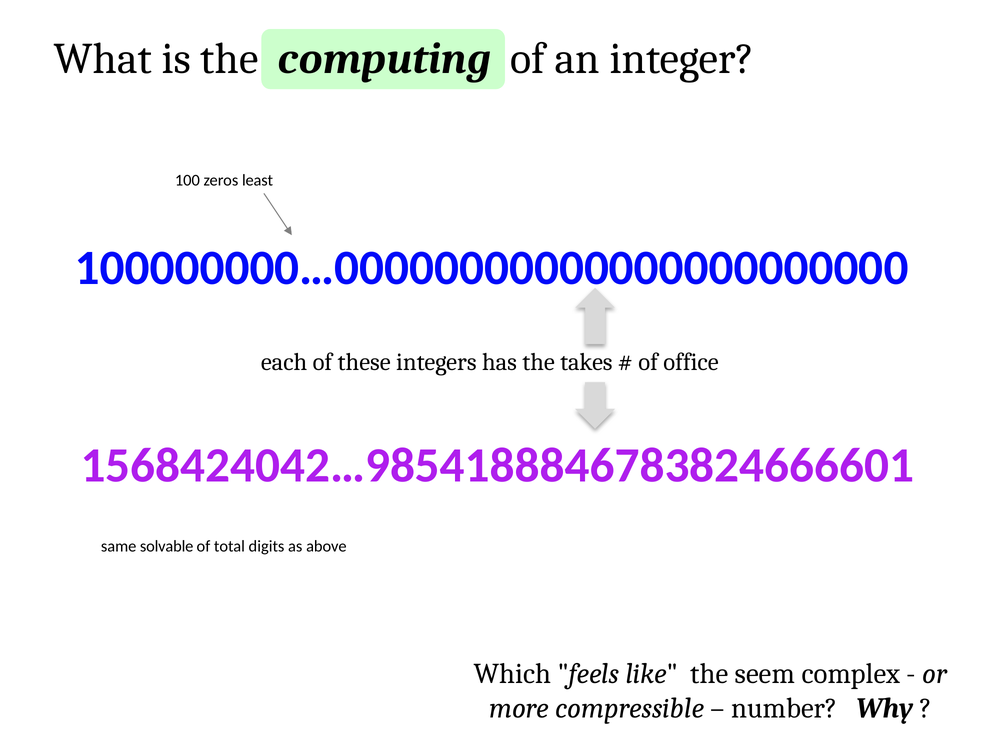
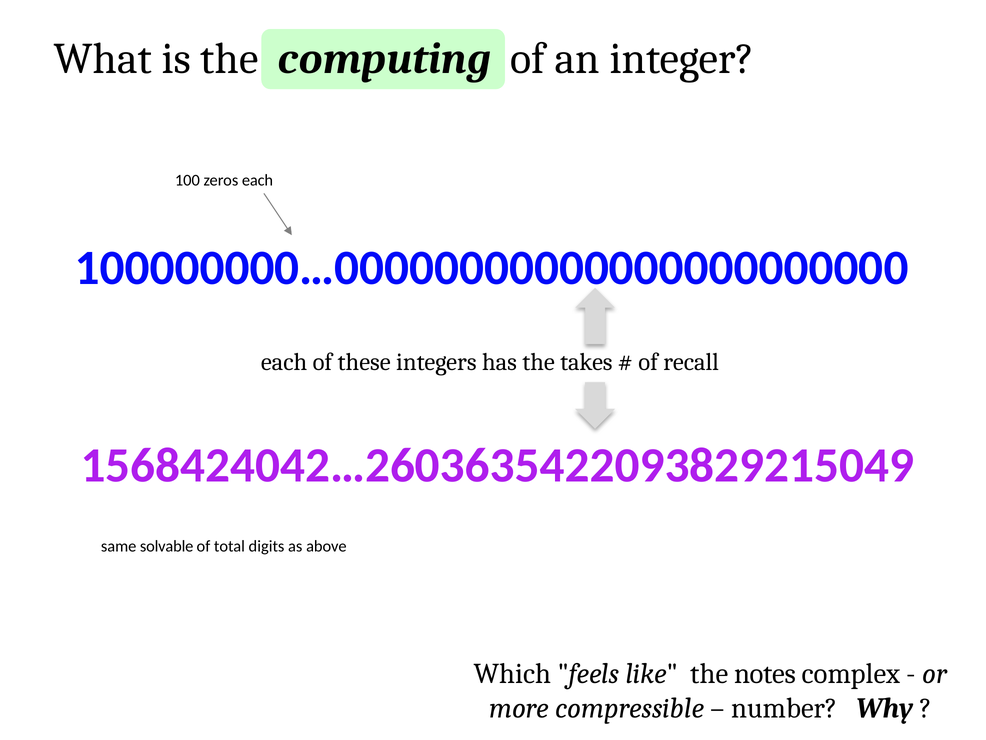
zeros least: least -> each (258, 180)
office: office -> recall (691, 362)
1568424042…9854188846783824666601: 1568424042…9854188846783824666601 -> 1568424042…2603635422093829215049 (497, 465)
seem: seem -> notes (765, 673)
